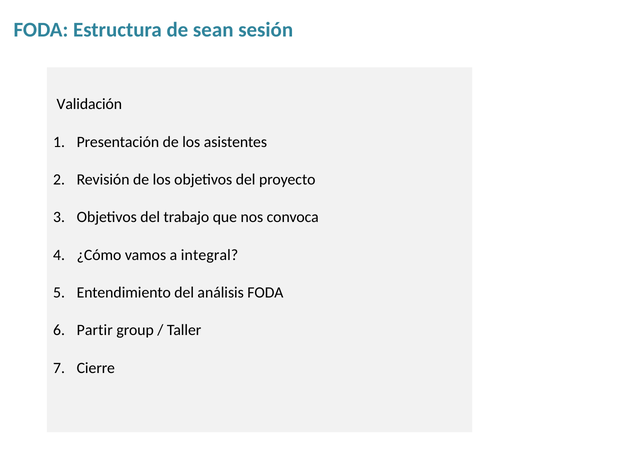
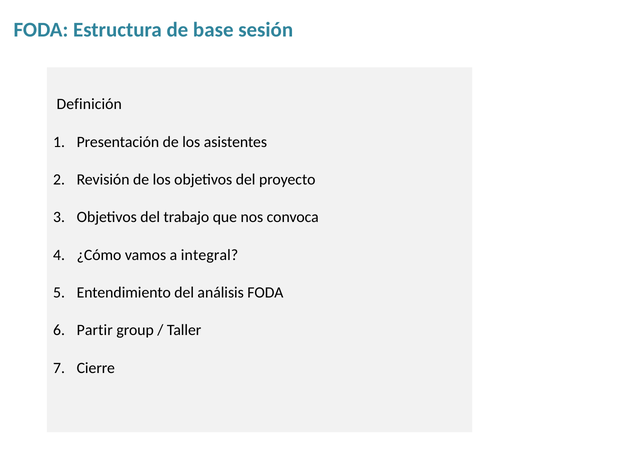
sean: sean -> base (213, 30)
Validación: Validación -> Definición (89, 104)
